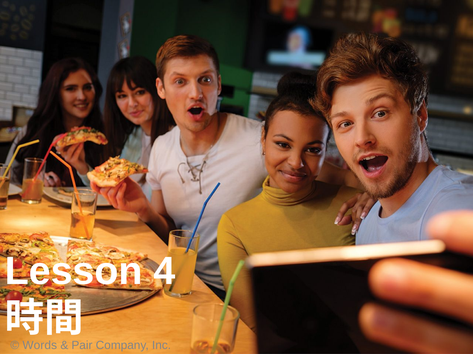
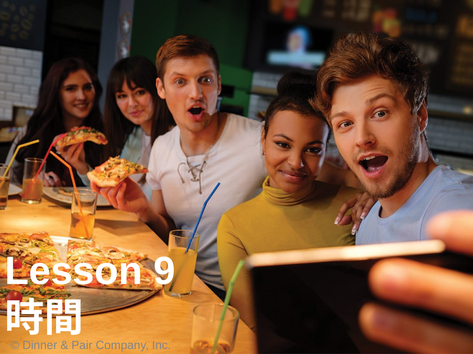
4: 4 -> 9 (165, 272)
Words: Words -> Dinner (40, 346)
